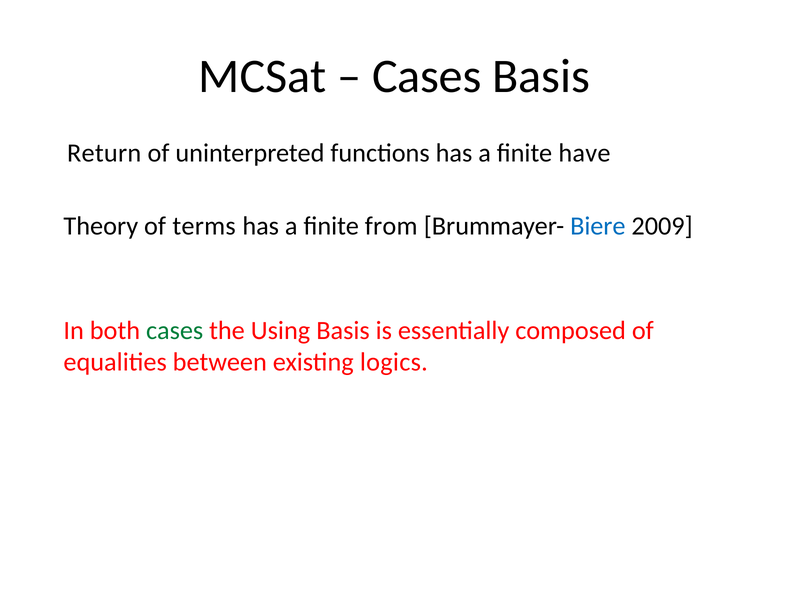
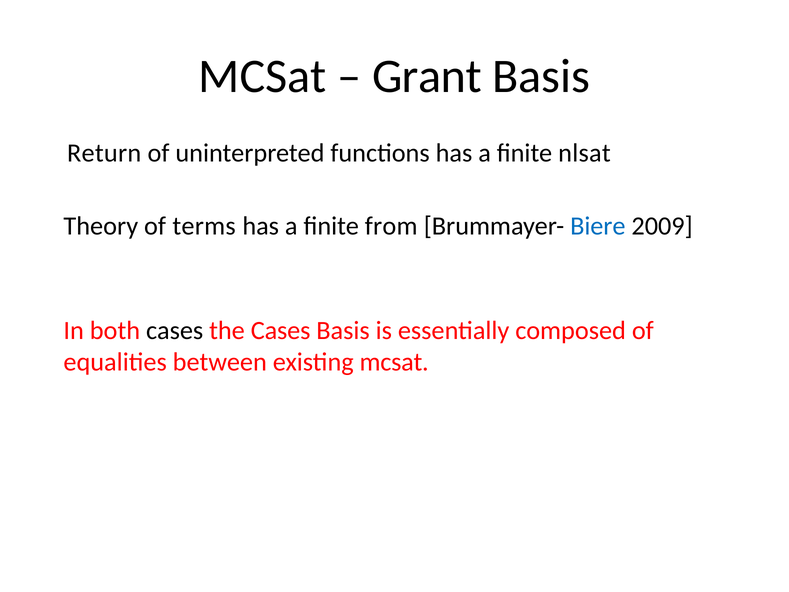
Cases: Cases -> Grant (427, 76)
have: have -> nlsat (584, 153)
cases colour: green -> black (175, 330)
the Using: Using -> Cases (281, 330)
existing logics: logics -> mcsat (394, 362)
